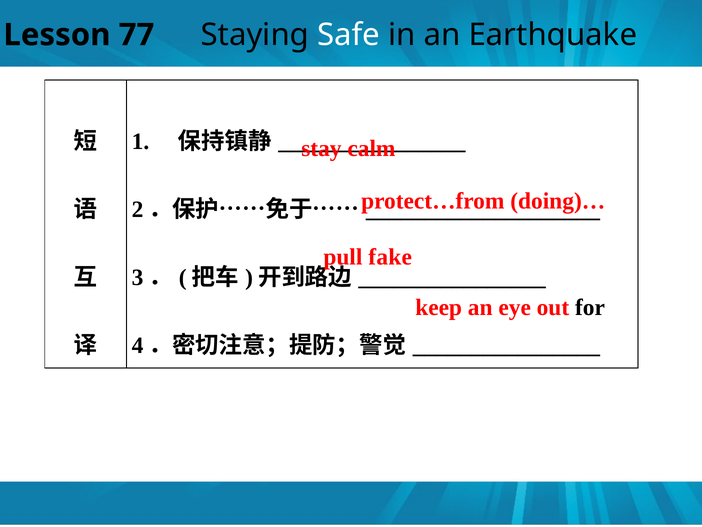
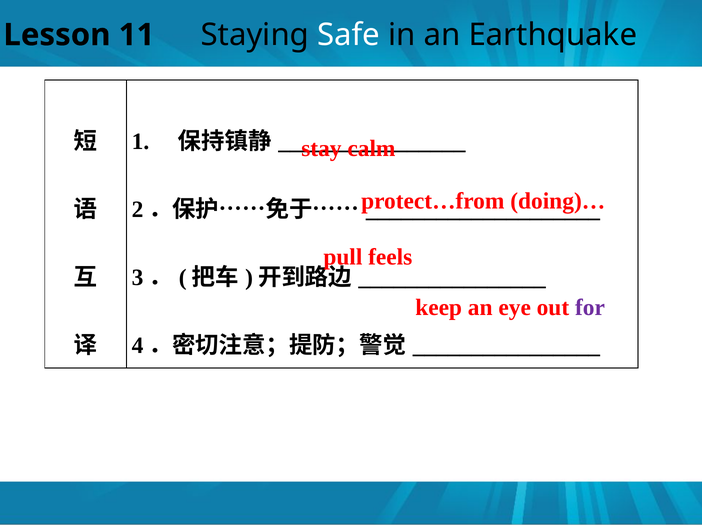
77: 77 -> 11 (137, 35)
fake: fake -> feels (390, 257)
for colour: black -> purple (590, 307)
